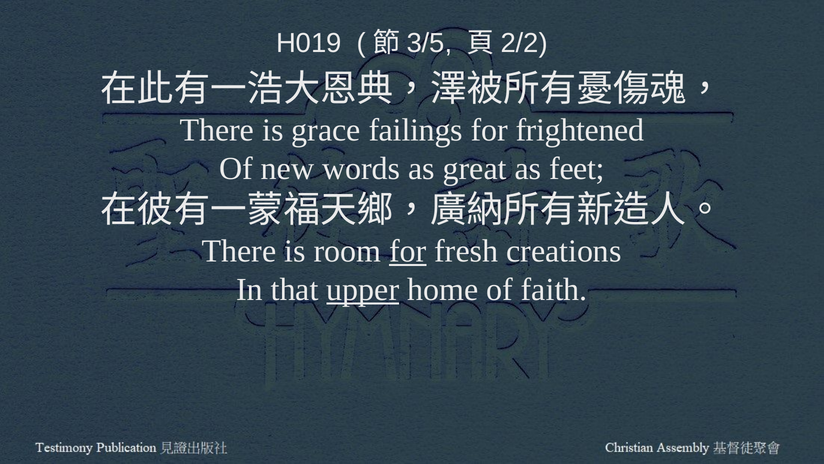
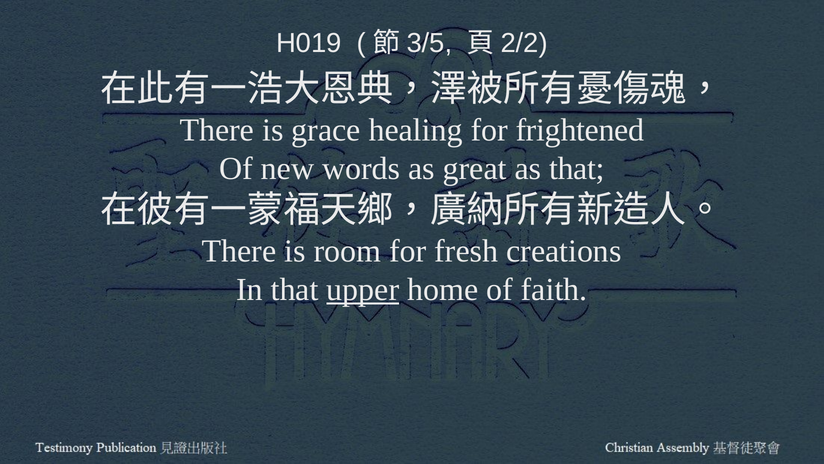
failings: failings -> healing (416, 130)
as feet: feet -> that (577, 168)
for underline: present -> none (408, 251)
